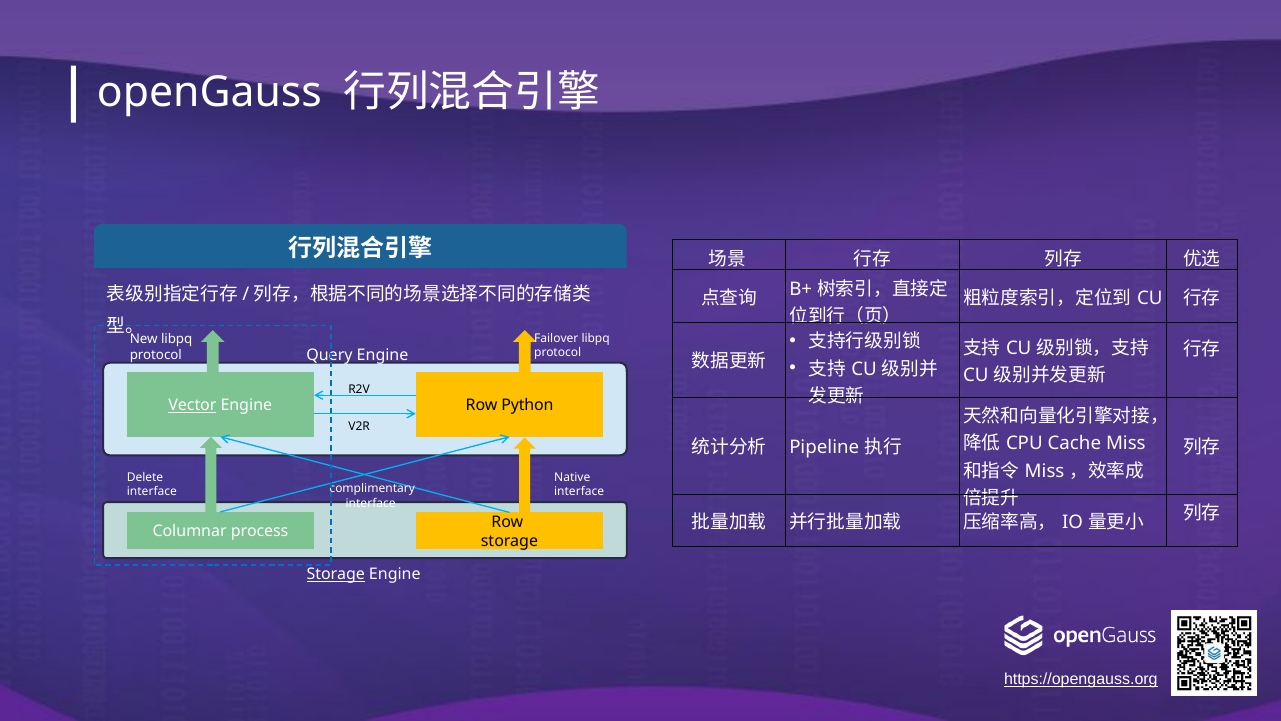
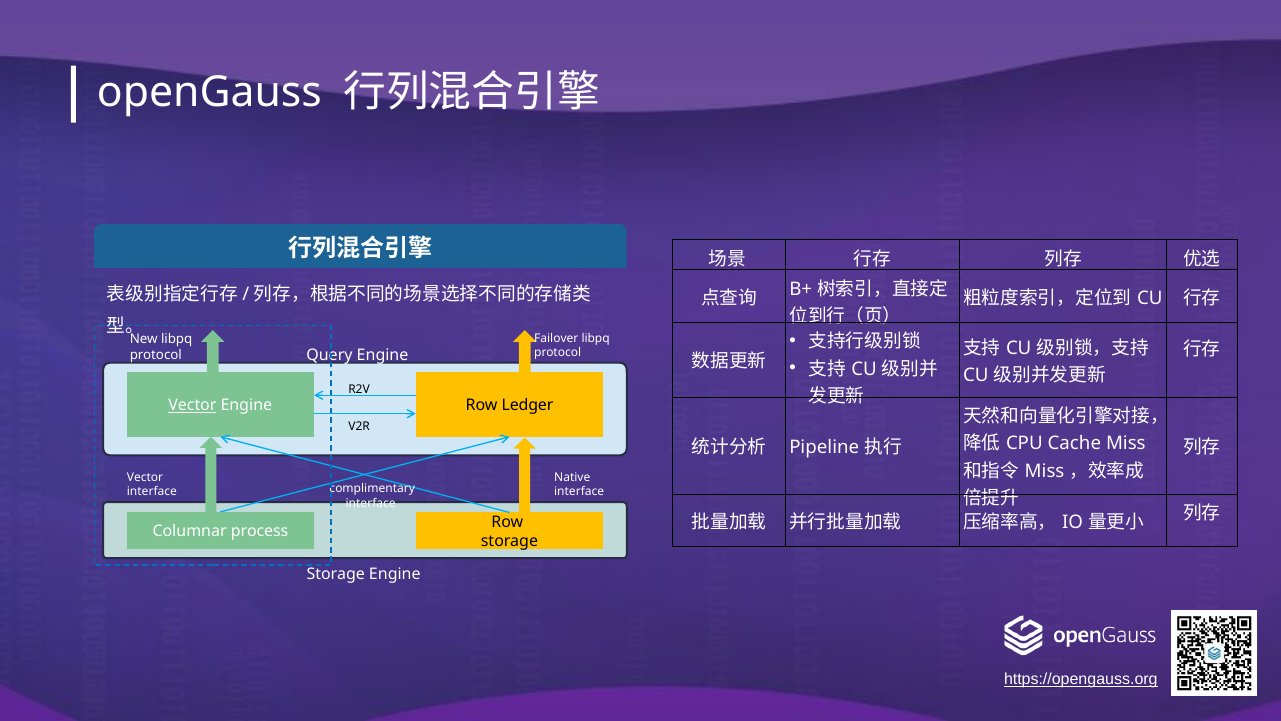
Python: Python -> Ledger (527, 405)
Delete: Delete -> Vector (145, 477)
Storage underline: present -> none (336, 574)
